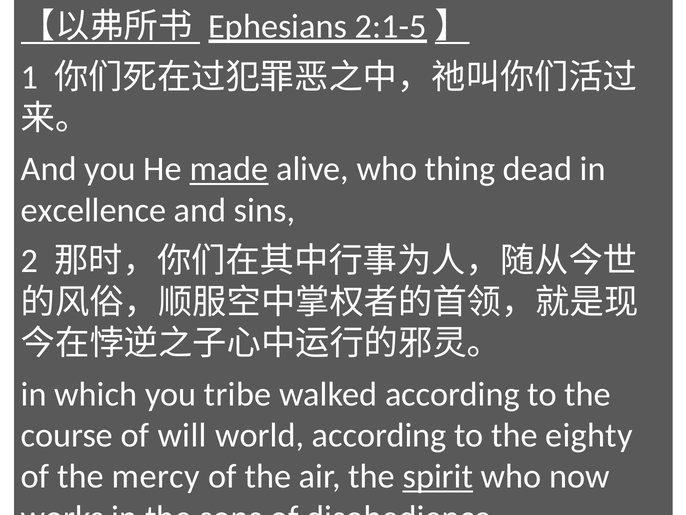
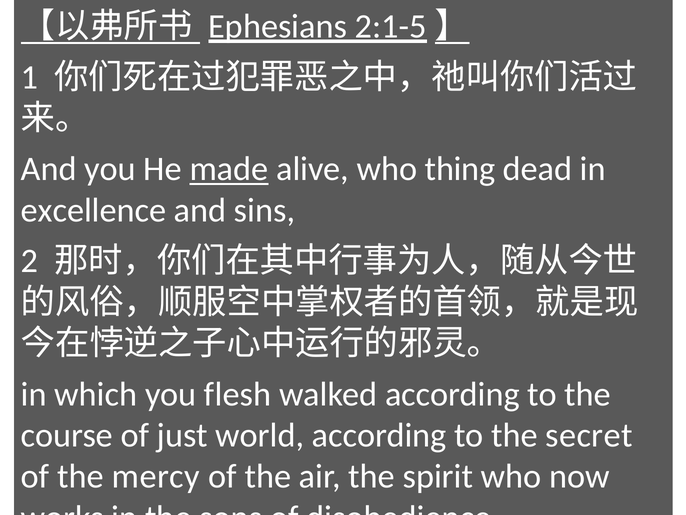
tribe: tribe -> flesh (238, 394)
will: will -> just (182, 435)
eighty: eighty -> secret (589, 435)
spirit underline: present -> none (438, 476)
